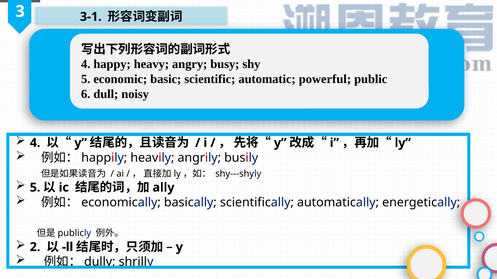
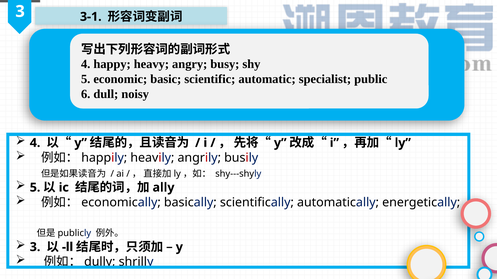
powerful: powerful -> specialist (325, 79)
2: 2 -> 3 (35, 247)
